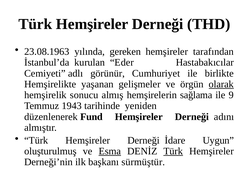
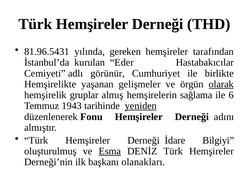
23.08.1963: 23.08.1963 -> 81.96.5431 (47, 52)
sonucu: sonucu -> gruplar (84, 95)
9: 9 -> 6 (231, 95)
yeniden underline: none -> present (141, 106)
Fund: Fund -> Fonu (91, 117)
Uygun: Uygun -> Bilgiyi (218, 140)
Türk underline: present -> none (173, 151)
sürmüştür: sürmüştür -> olanakları (143, 162)
